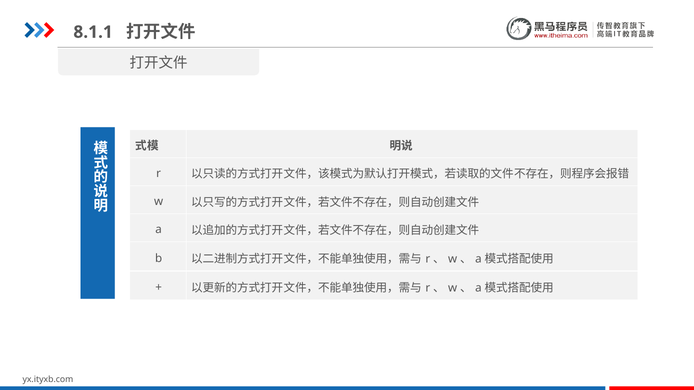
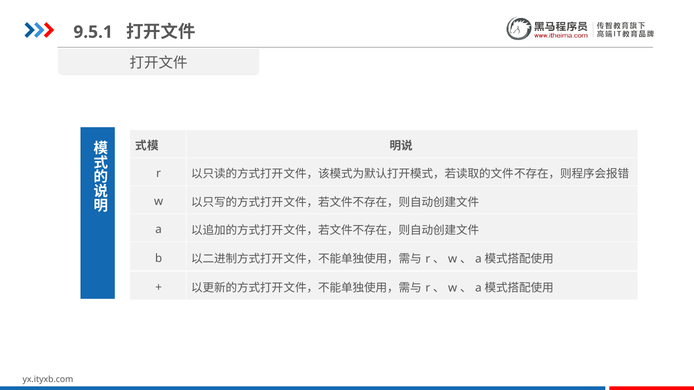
8.1.1: 8.1.1 -> 9.5.1 (93, 32)
